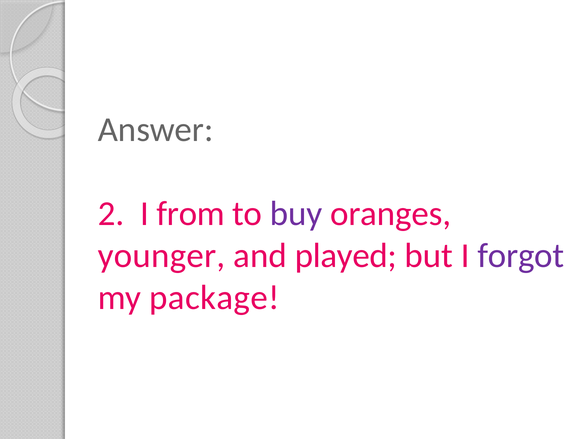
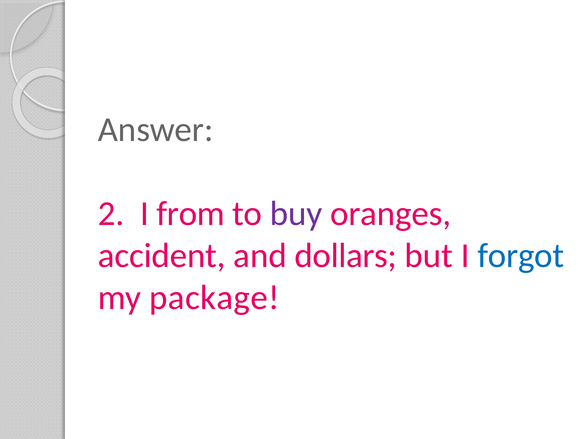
younger: younger -> accident (162, 256)
played: played -> dollars (346, 256)
forgot colour: purple -> blue (521, 256)
